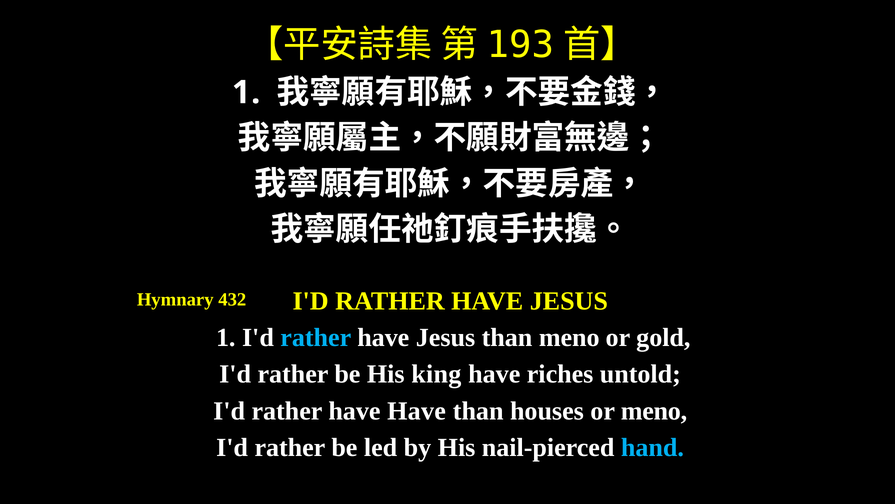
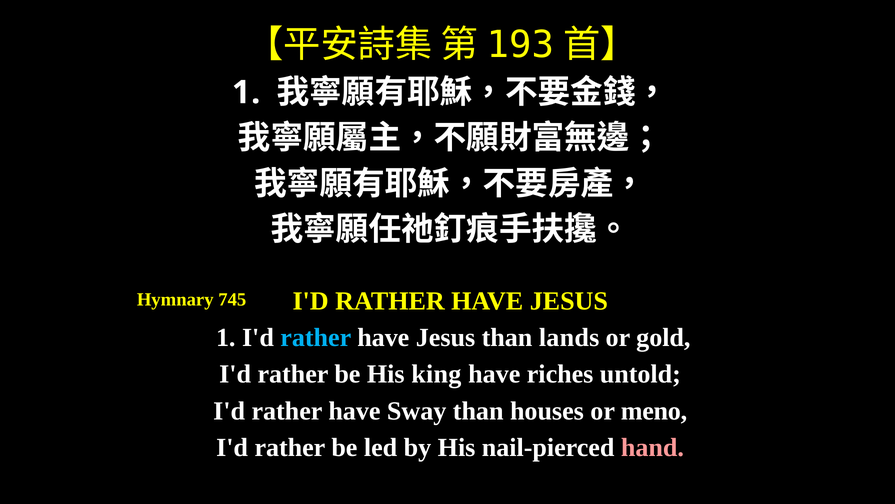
432: 432 -> 745 (232, 299)
than meno: meno -> lands (569, 337)
have Have: Have -> Sway (417, 410)
hand colour: light blue -> pink (652, 447)
